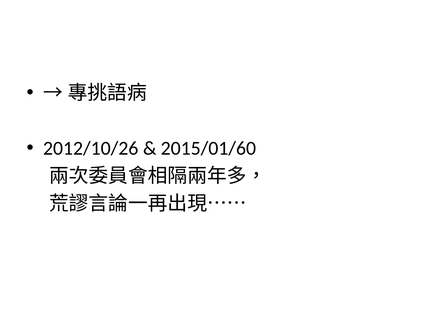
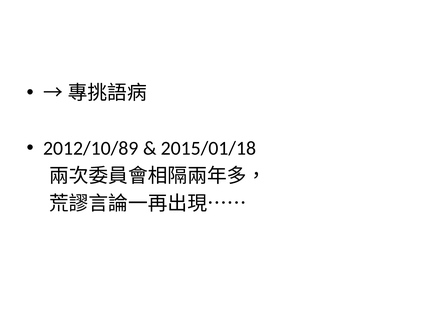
2012/10/26: 2012/10/26 -> 2012/10/89 (91, 148)
2015/01/60: 2015/01/60 -> 2015/01/18 (209, 148)
